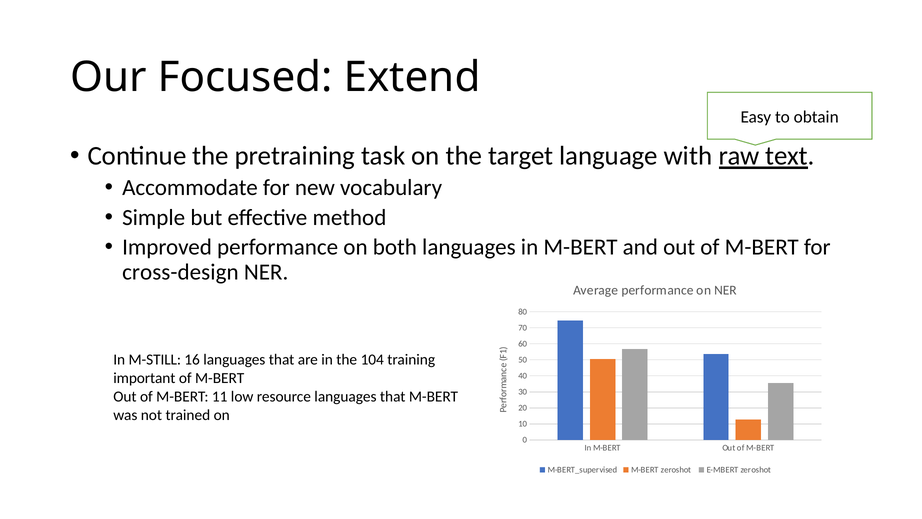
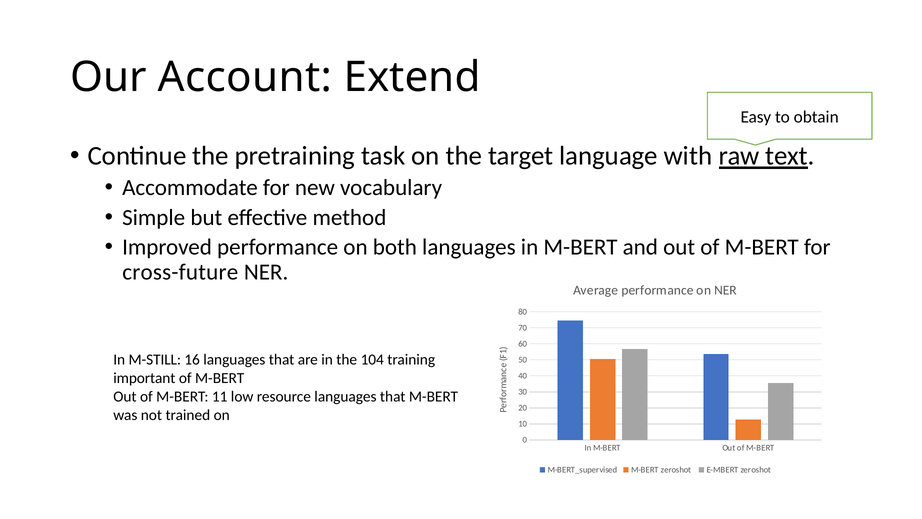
Focused: Focused -> Account (245, 77)
cross-design: cross-design -> cross-future (180, 272)
